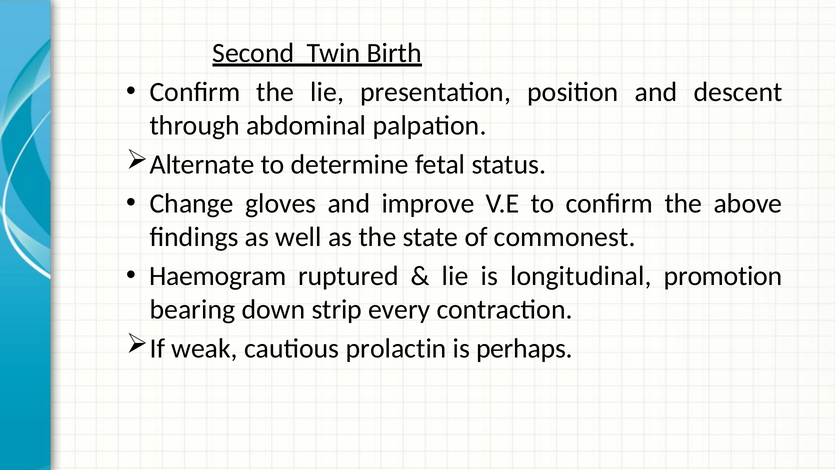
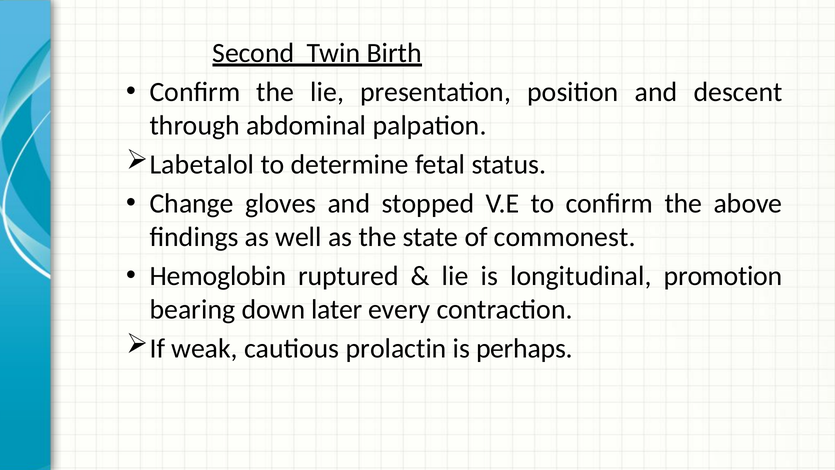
Alternate: Alternate -> Labetalol (202, 165)
improve: improve -> stopped (428, 204)
Haemogram: Haemogram -> Hemoglobin (218, 276)
strip: strip -> later (337, 309)
